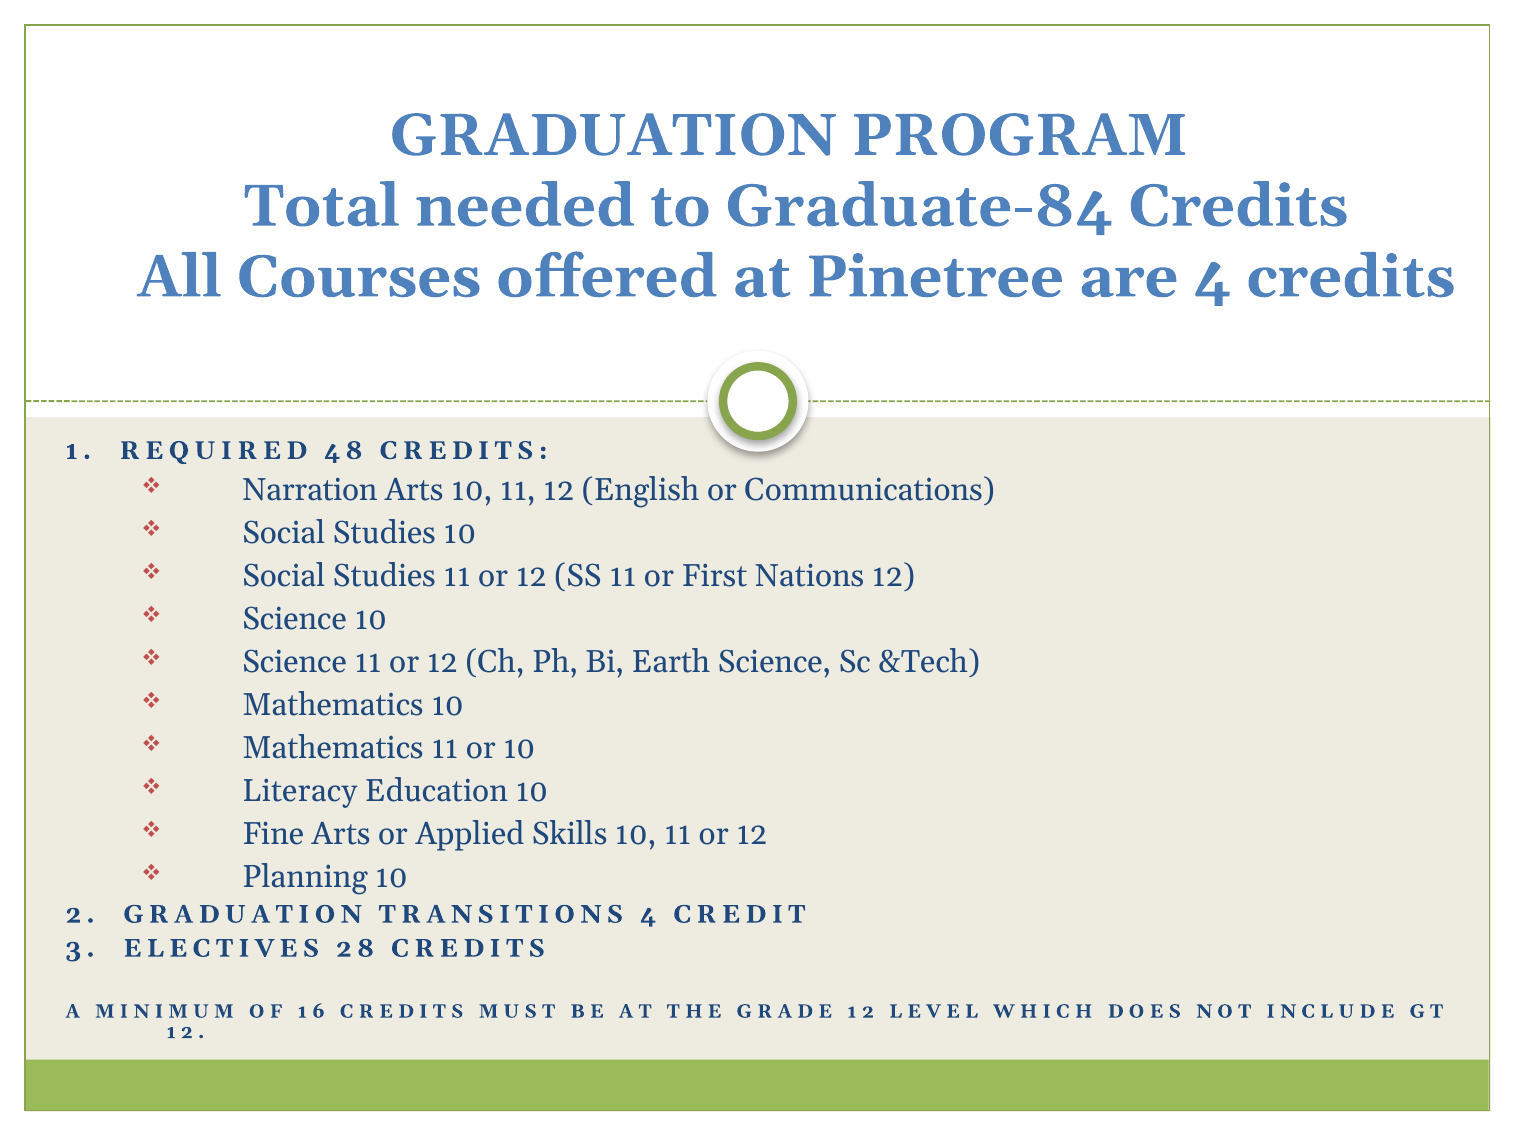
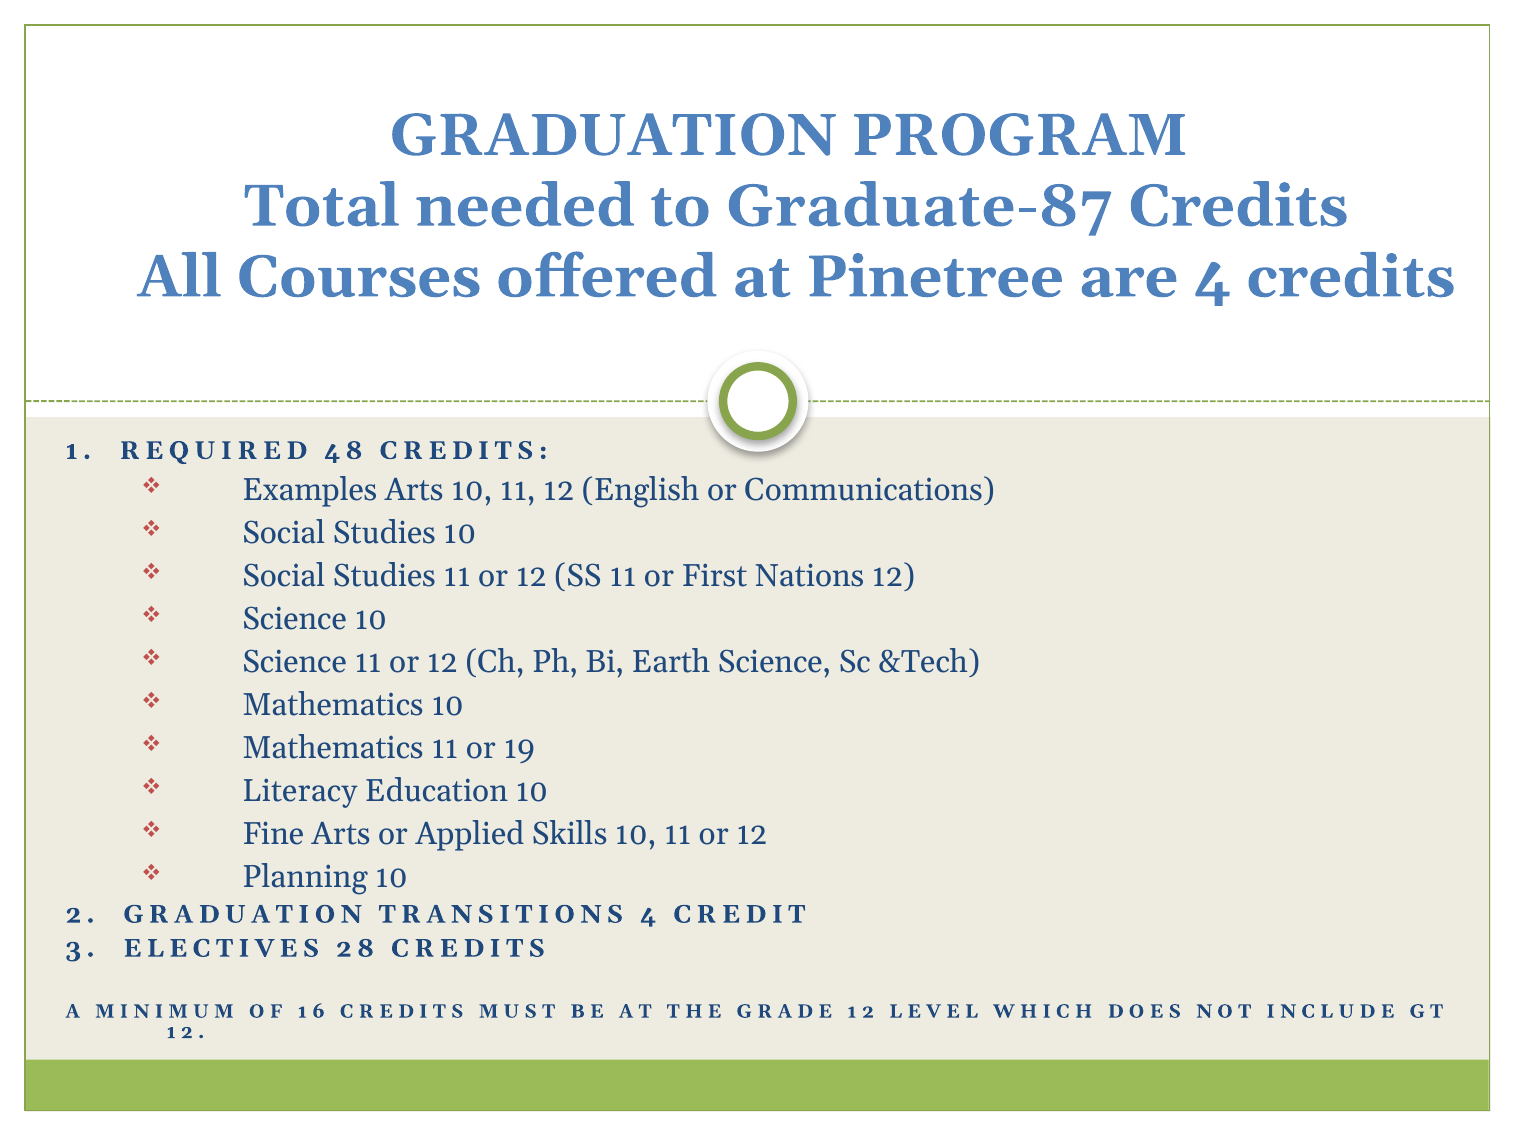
Graduate-84: Graduate-84 -> Graduate-87 (919, 206)
Narration: Narration -> Examples (310, 490)
or 10: 10 -> 19 (519, 748)
